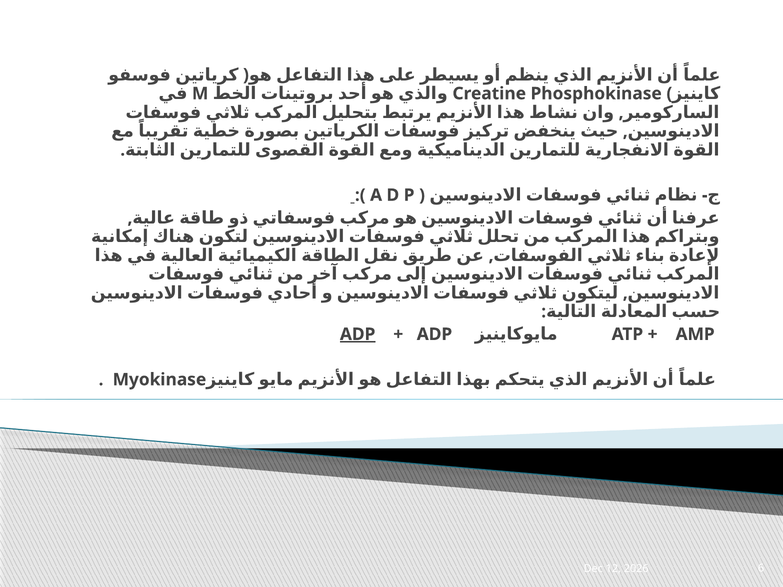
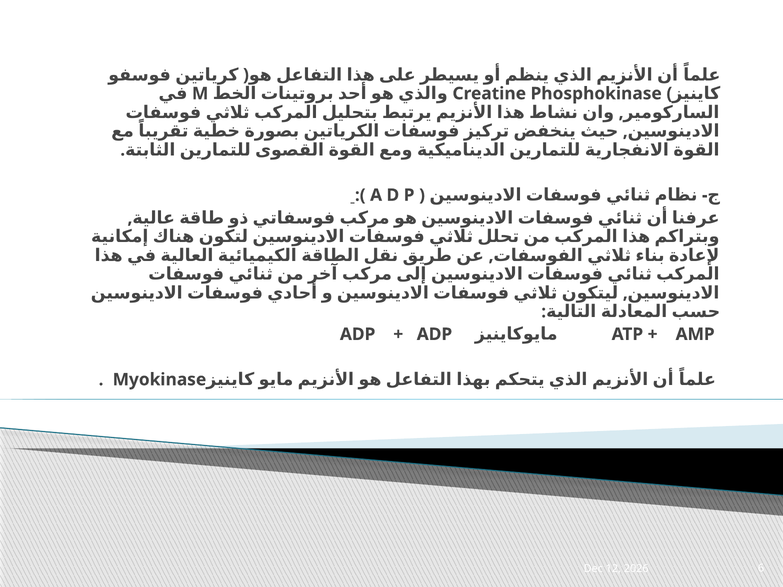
ADP underline: present -> none (358, 334)
